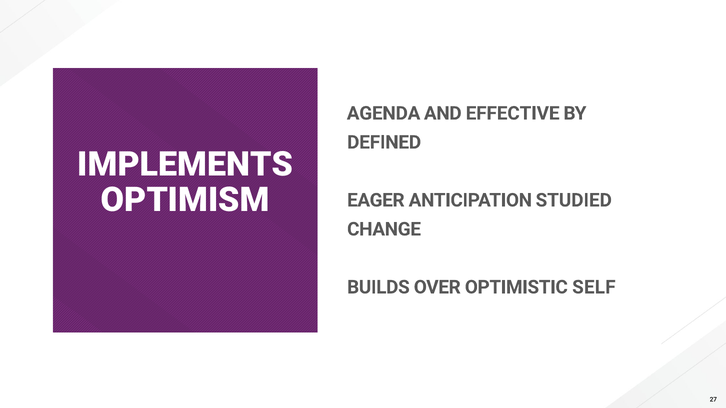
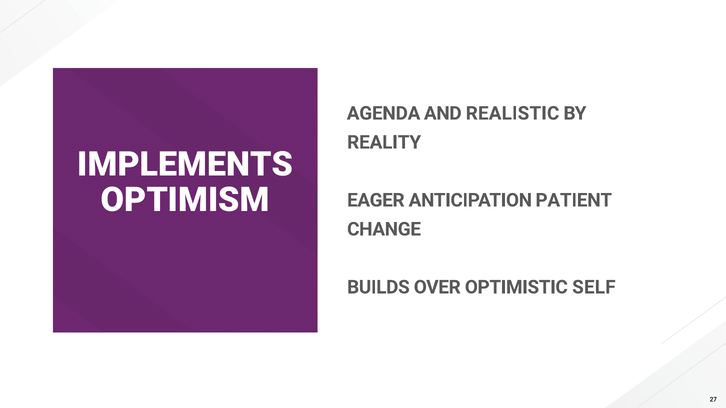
EFFECTIVE: EFFECTIVE -> REALISTIC (513, 113)
DEFINED: DEFINED -> REALITY (384, 142)
STUDIED: STUDIED -> PATIENT (574, 200)
